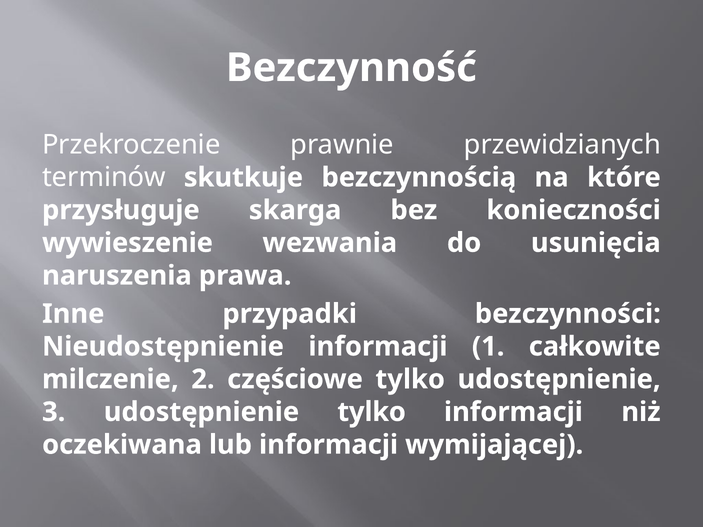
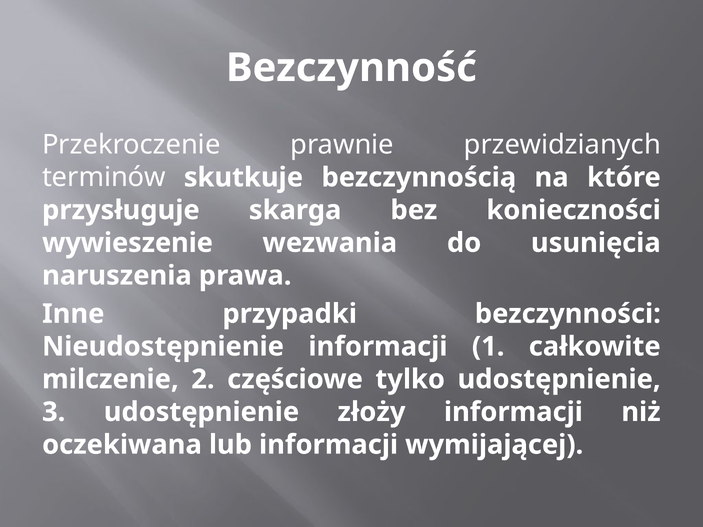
udostępnienie tylko: tylko -> złoży (371, 412)
